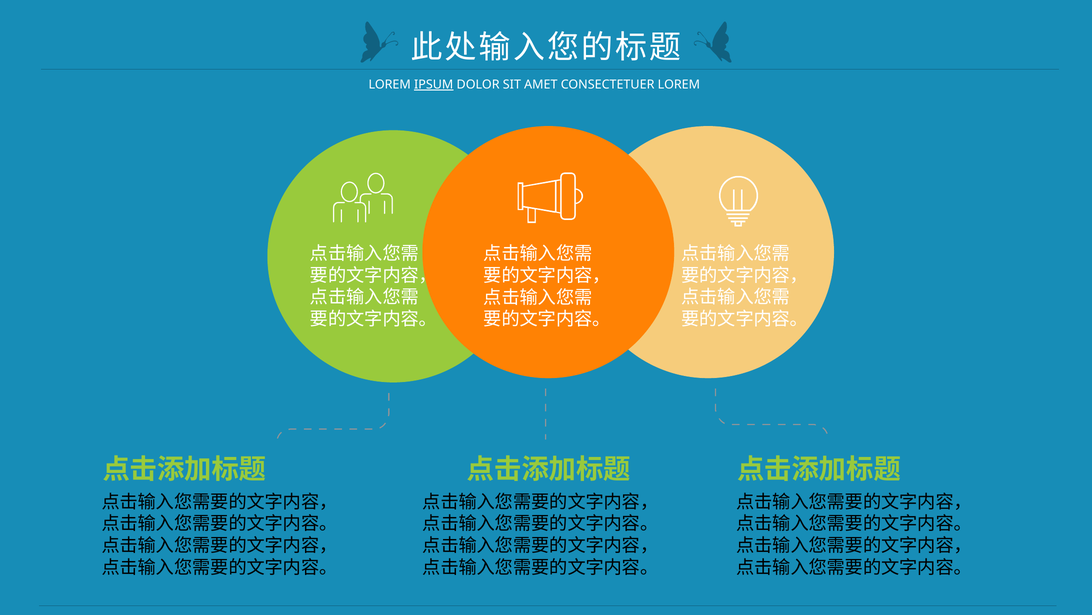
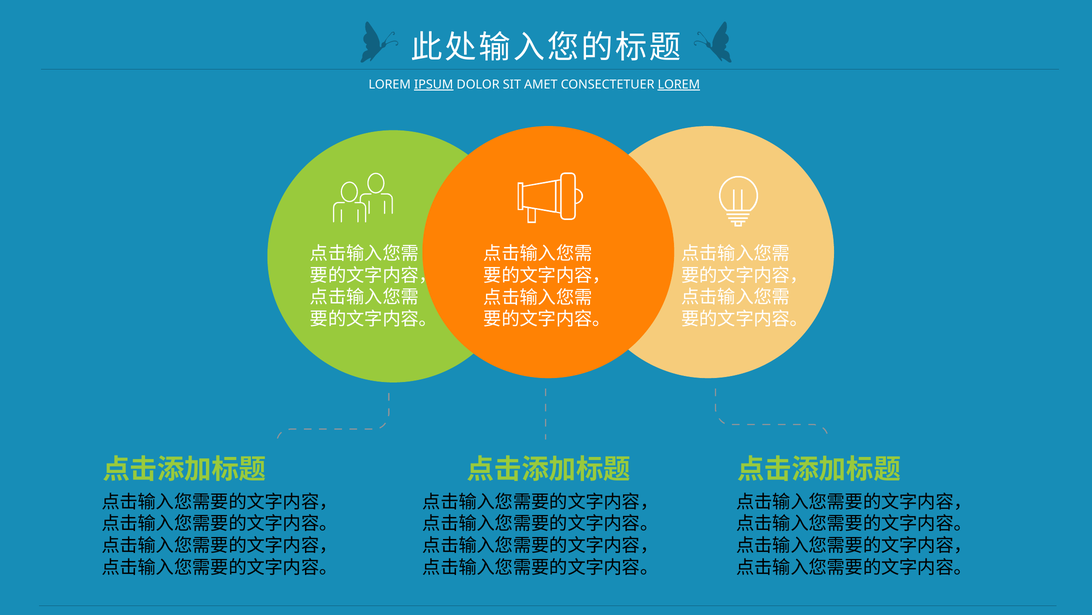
LOREM underline: none -> present (679, 85)
